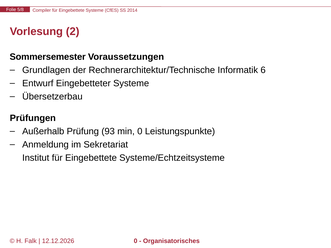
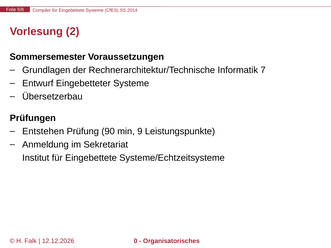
6: 6 -> 7 (263, 70)
Außerhalb: Außerhalb -> Entstehen (43, 132)
93: 93 -> 90 (108, 132)
min 0: 0 -> 9 (140, 132)
